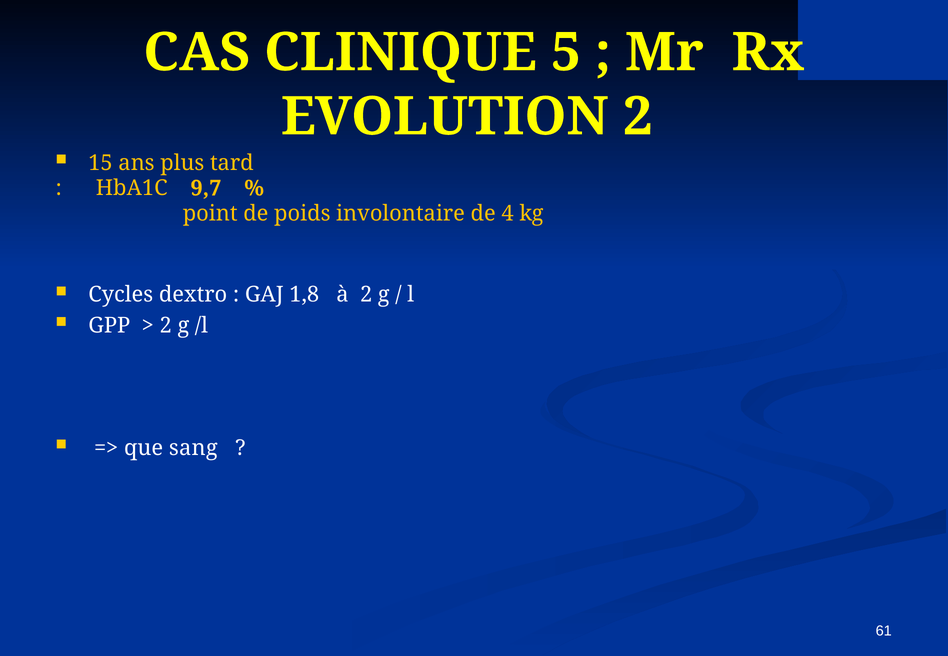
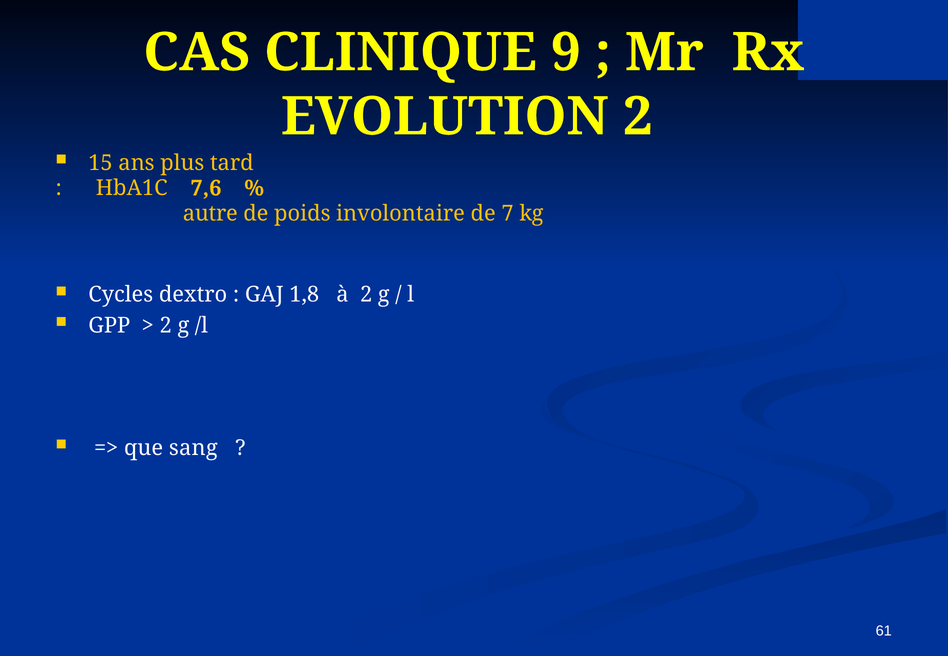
5: 5 -> 9 (566, 53)
9,7: 9,7 -> 7,6 (206, 188)
point: point -> autre (210, 214)
4: 4 -> 7 (508, 214)
